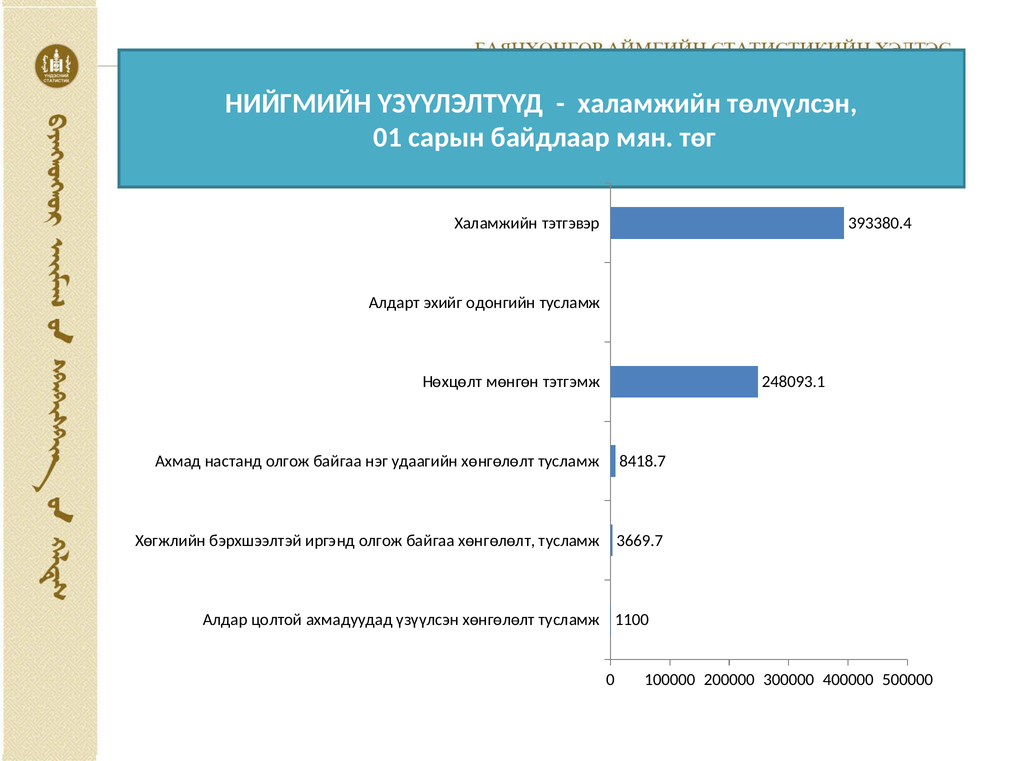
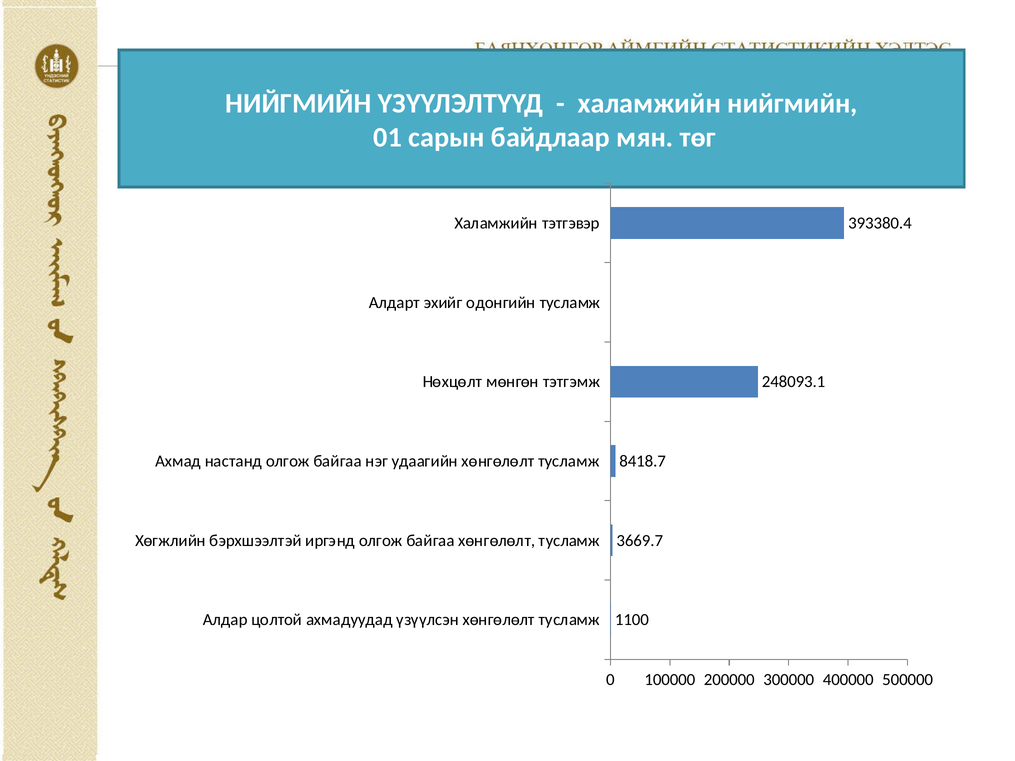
халамжийн төлүүлсэн: төлүүлсэн -> нийгмийн (793, 104)
